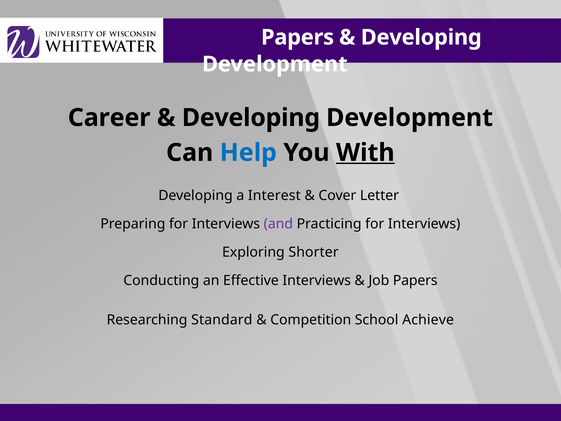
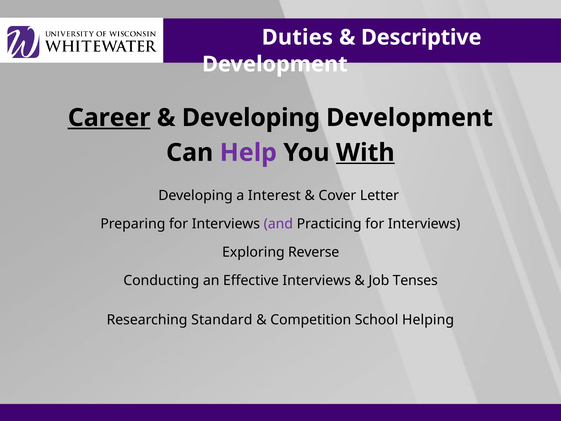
Papers: Papers -> Duties (297, 37)
Developing: Developing -> Descriptive (421, 37)
Career underline: none -> present (109, 118)
Help colour: blue -> purple (248, 153)
Shorter: Shorter -> Reverse (314, 252)
Job Papers: Papers -> Tenses (415, 280)
Achieve: Achieve -> Helping (428, 320)
